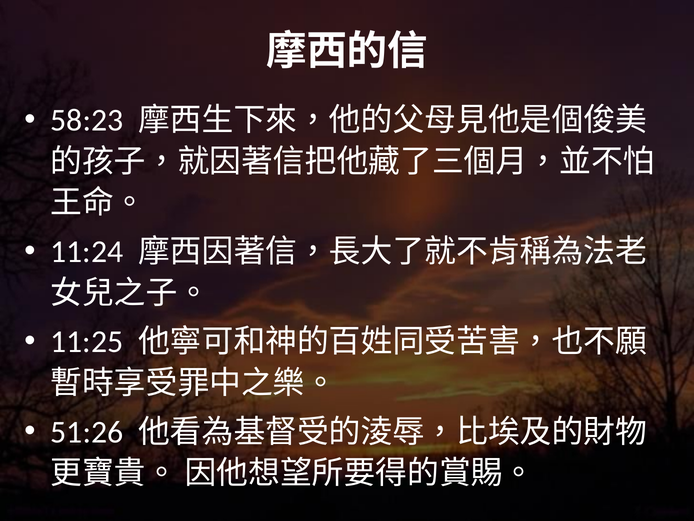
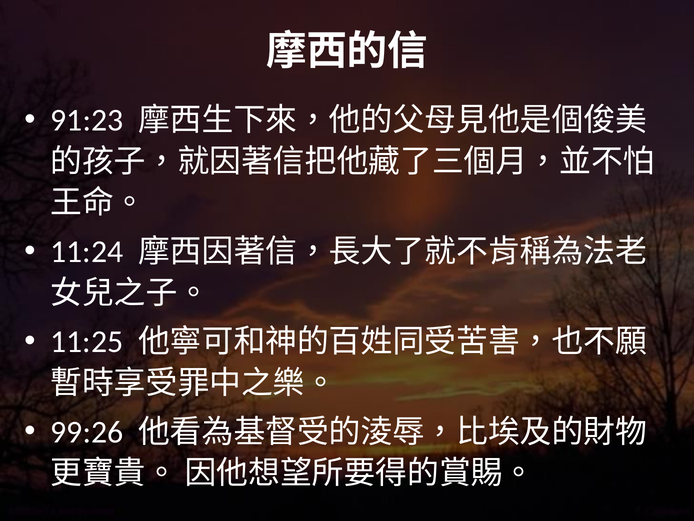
58:23: 58:23 -> 91:23 (87, 120)
51:26: 51:26 -> 99:26 (87, 432)
